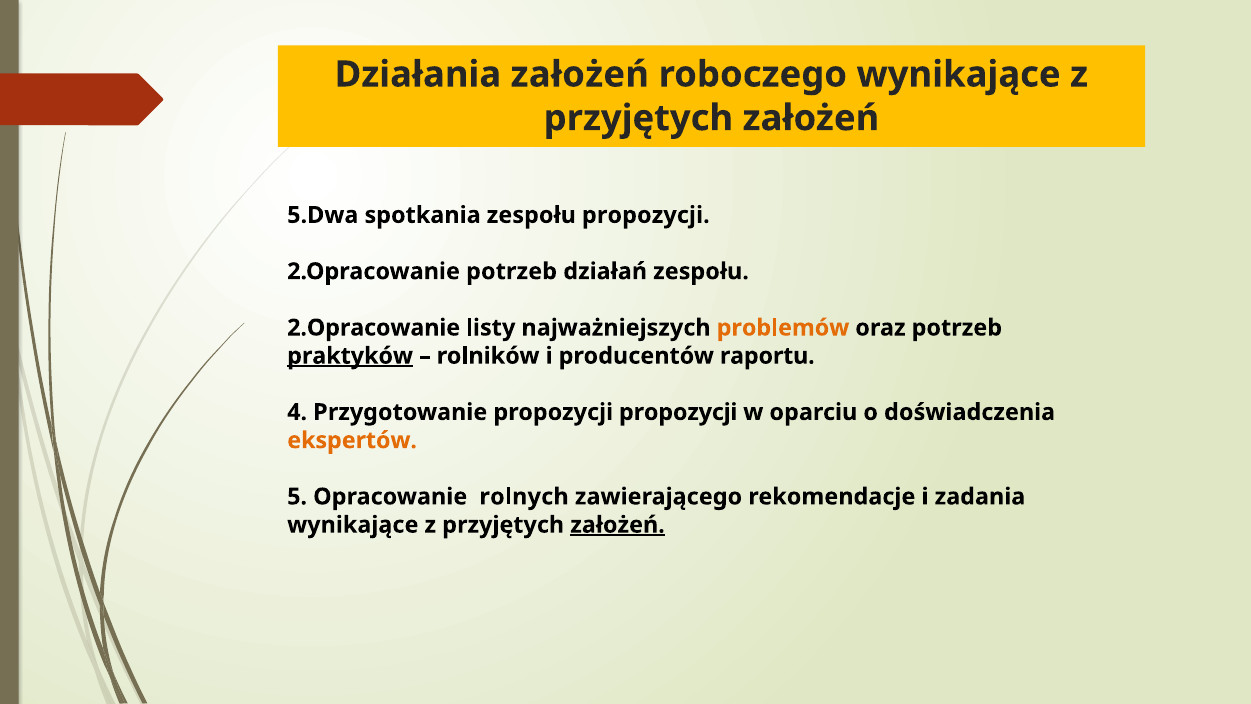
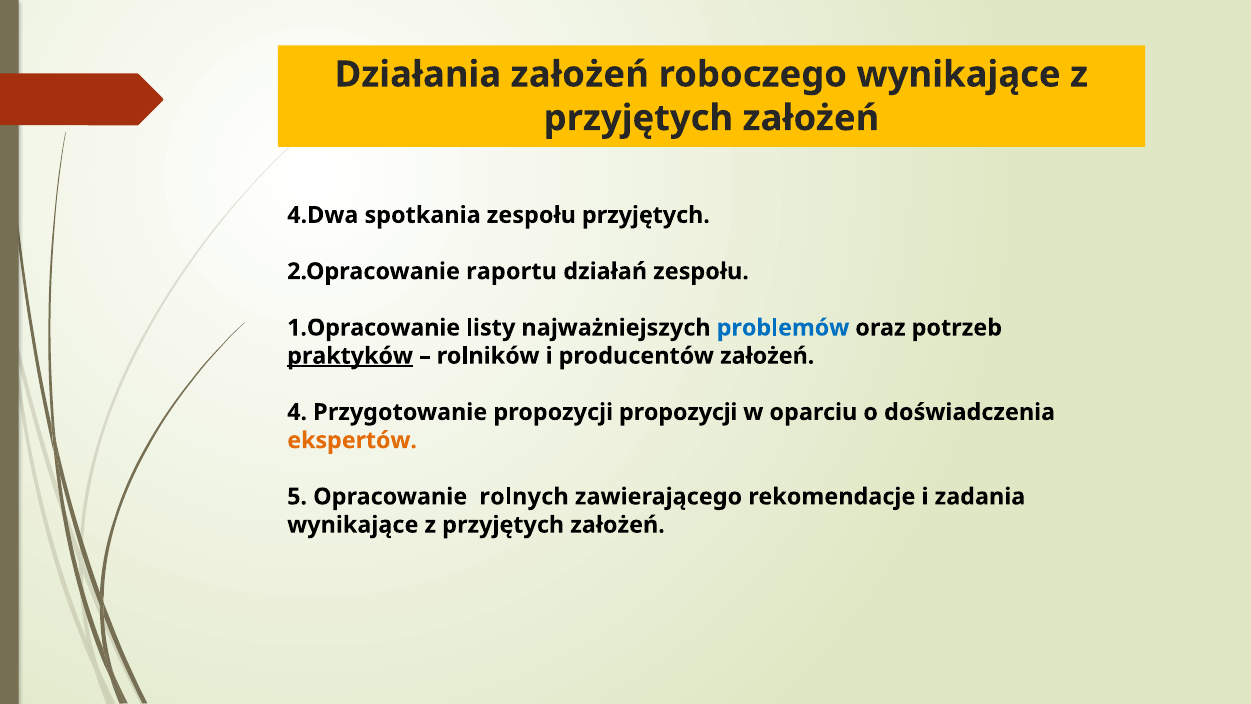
5.Dwa: 5.Dwa -> 4.Dwa (323, 215)
zespołu propozycji: propozycji -> przyjętych (646, 215)
2.Opracowanie potrzeb: potrzeb -> raportu (512, 271)
2.Opracowanie: 2.Opracowanie -> 1.Opracowanie (374, 328)
problemów colour: orange -> blue (783, 328)
producentów raportu: raportu -> założeń (767, 356)
założeń underline: present -> none (618, 525)
